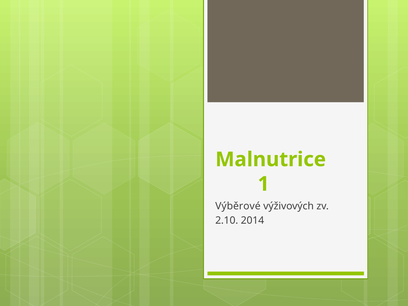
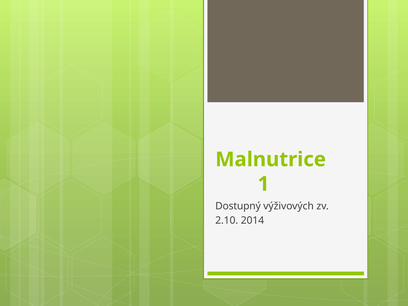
Výběrové: Výběrové -> Dostupný (238, 206)
